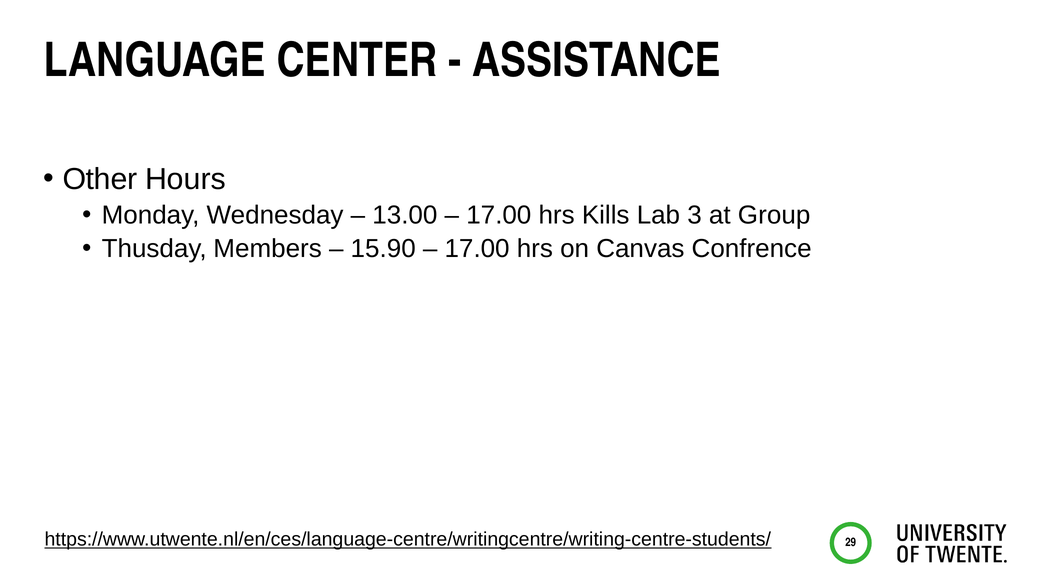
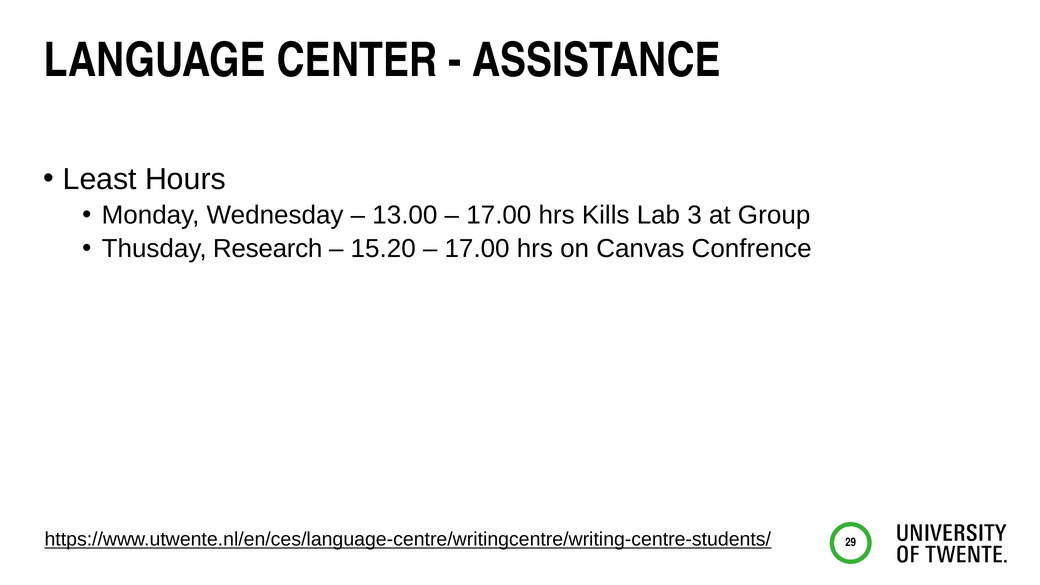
Other: Other -> Least (100, 179)
Members: Members -> Research (268, 248)
15.90: 15.90 -> 15.20 (383, 248)
